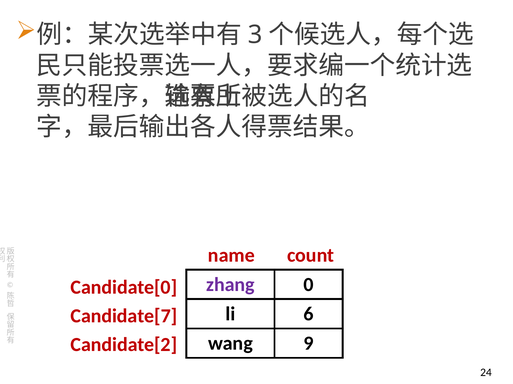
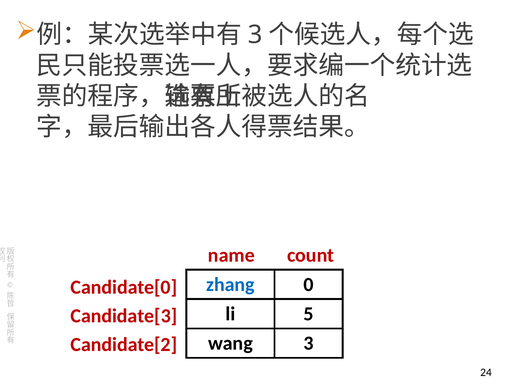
zhang colour: purple -> blue (230, 285)
6: 6 -> 5 (309, 315)
Candidate[7: Candidate[7 -> Candidate[3 (124, 316)
wang 9: 9 -> 3 (309, 344)
